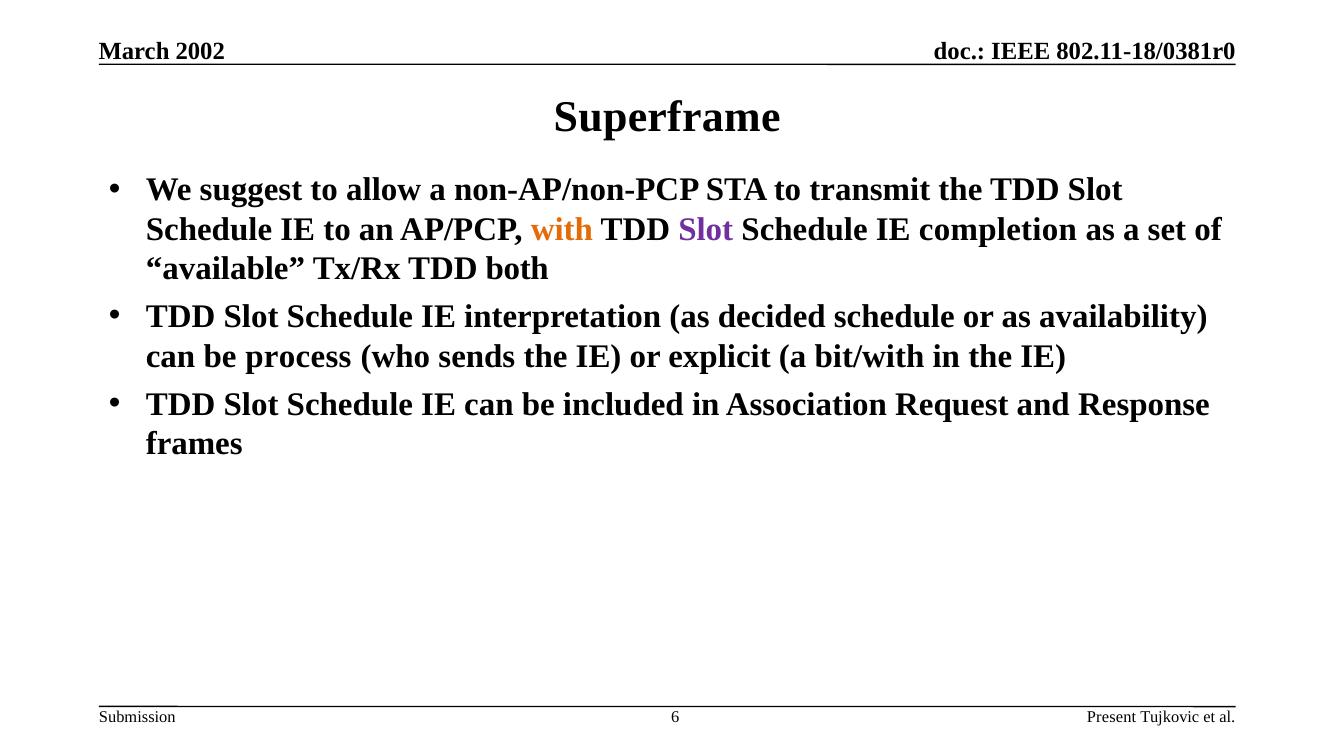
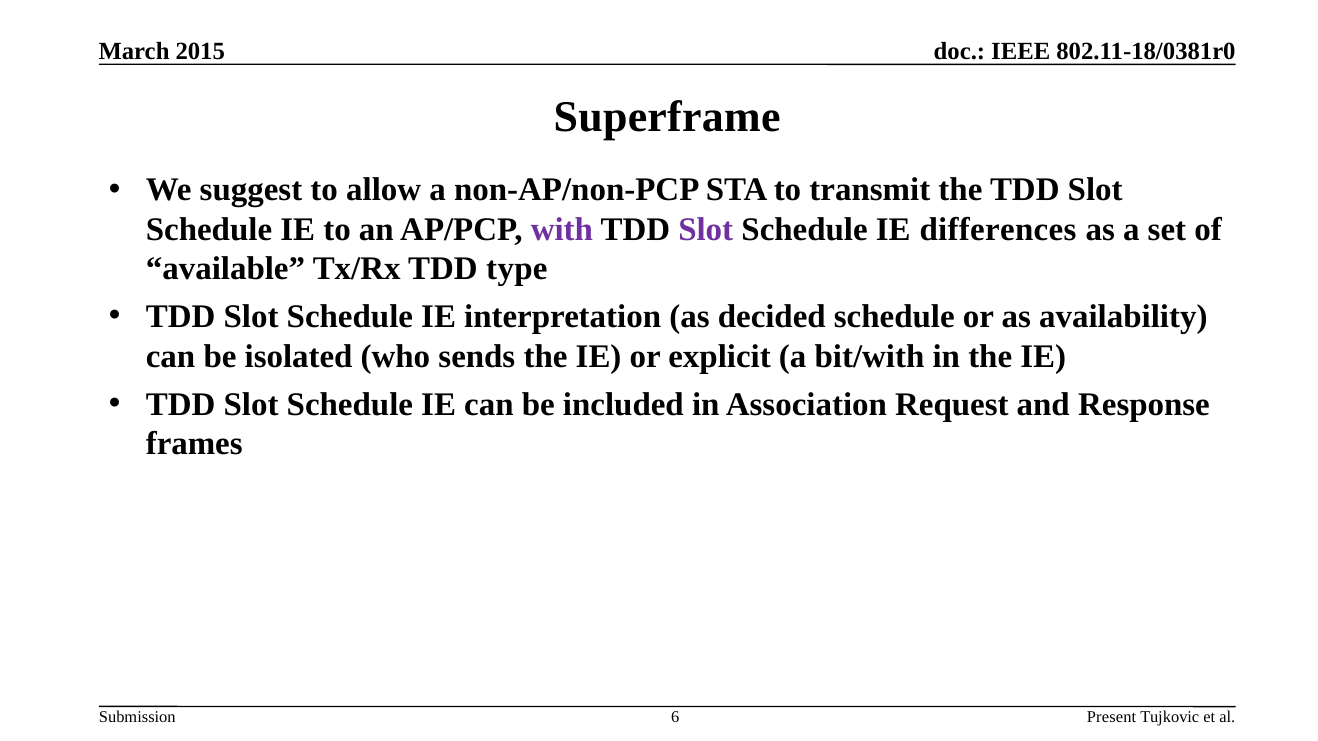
2002: 2002 -> 2015 (200, 51)
with colour: orange -> purple (562, 230)
completion: completion -> differences (998, 230)
both: both -> type (517, 269)
process: process -> isolated (299, 357)
